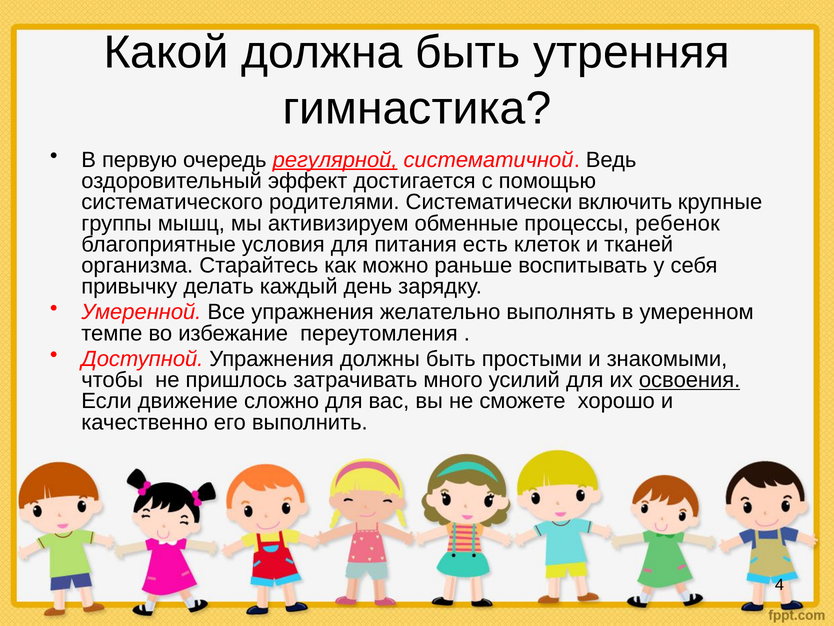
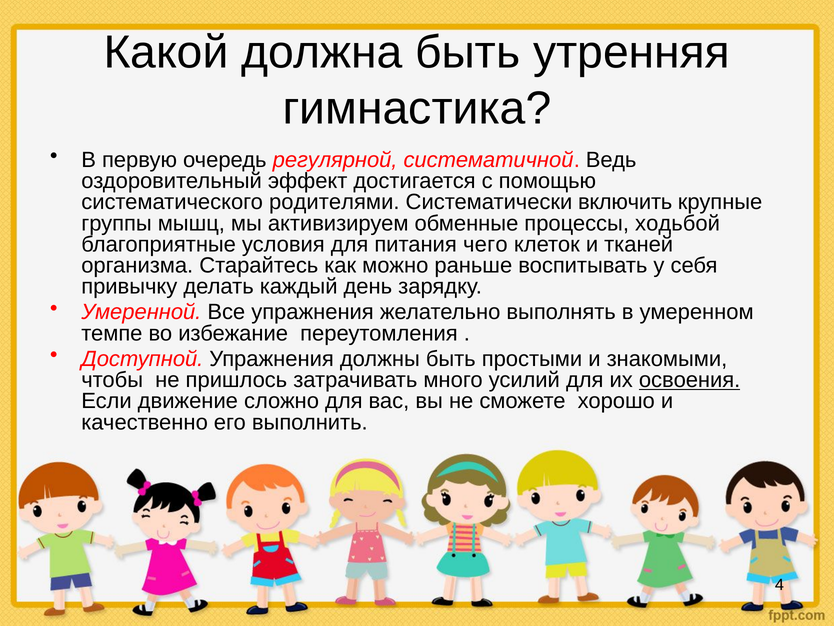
регулярной underline: present -> none (335, 160)
ребенок: ребенок -> ходьбой (678, 223)
есть: есть -> чего (485, 244)
